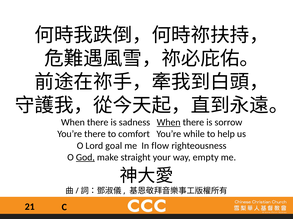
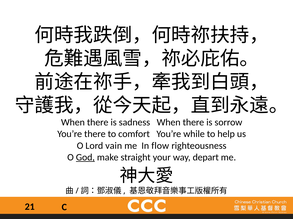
When underline: present -> none (169, 123)
goal: goal -> vain (114, 146)
empty: empty -> depart (206, 158)
